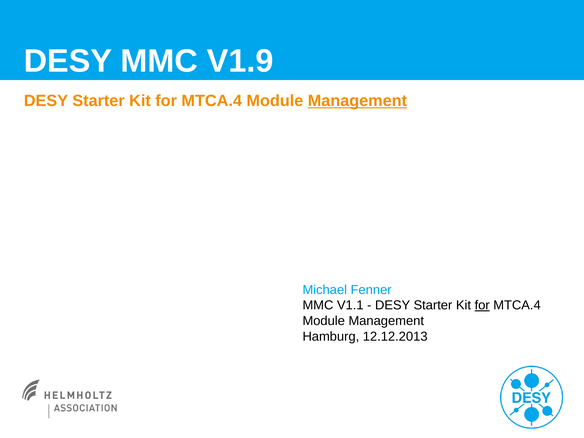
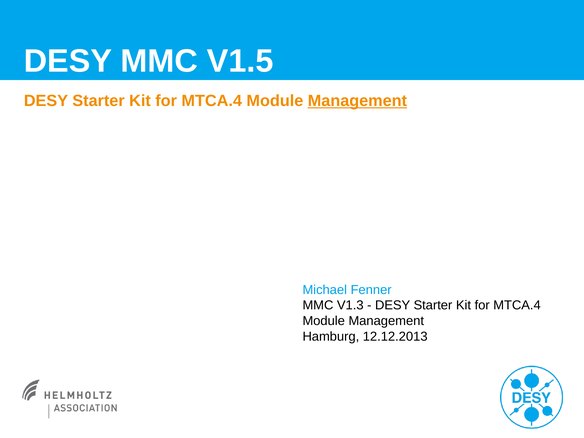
V1.9: V1.9 -> V1.5 (240, 61)
V1.1: V1.1 -> V1.3 (350, 305)
for underline: present -> none (482, 305)
